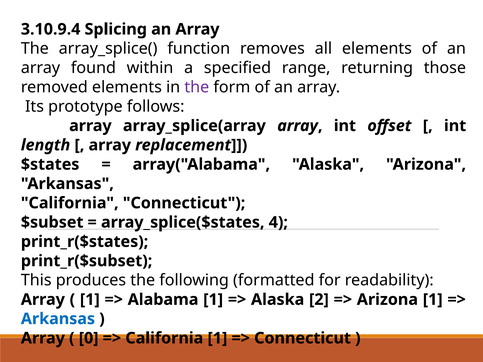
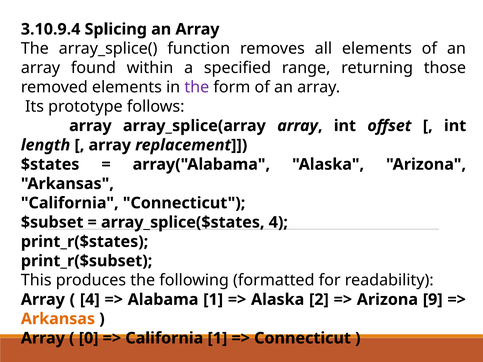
1: 1 -> 4 (90, 300)
Arizona 1: 1 -> 9 (433, 300)
Arkansas colour: blue -> orange (58, 319)
